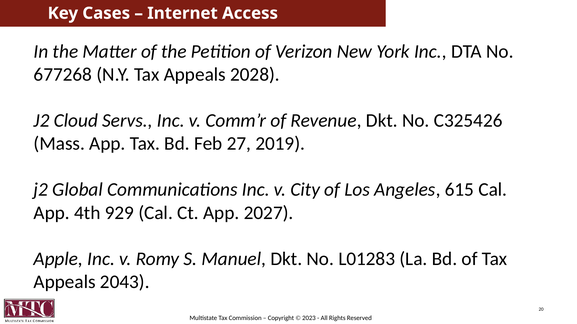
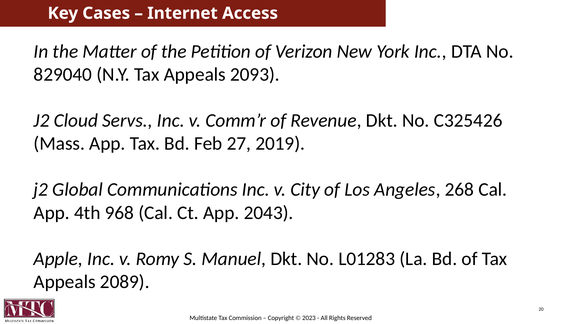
677268: 677268 -> 829040 (63, 75)
2028: 2028 -> 2093 (255, 75)
615: 615 -> 268 (459, 190)
929: 929 -> 968 (119, 213)
2027: 2027 -> 2043 (269, 213)
2043: 2043 -> 2089 (125, 282)
